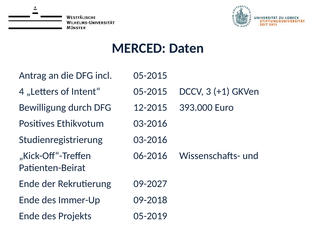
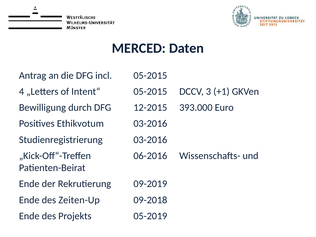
09-2027: 09-2027 -> 09-2019 (150, 184)
Immer-Up: Immer-Up -> Zeiten-Up (79, 200)
